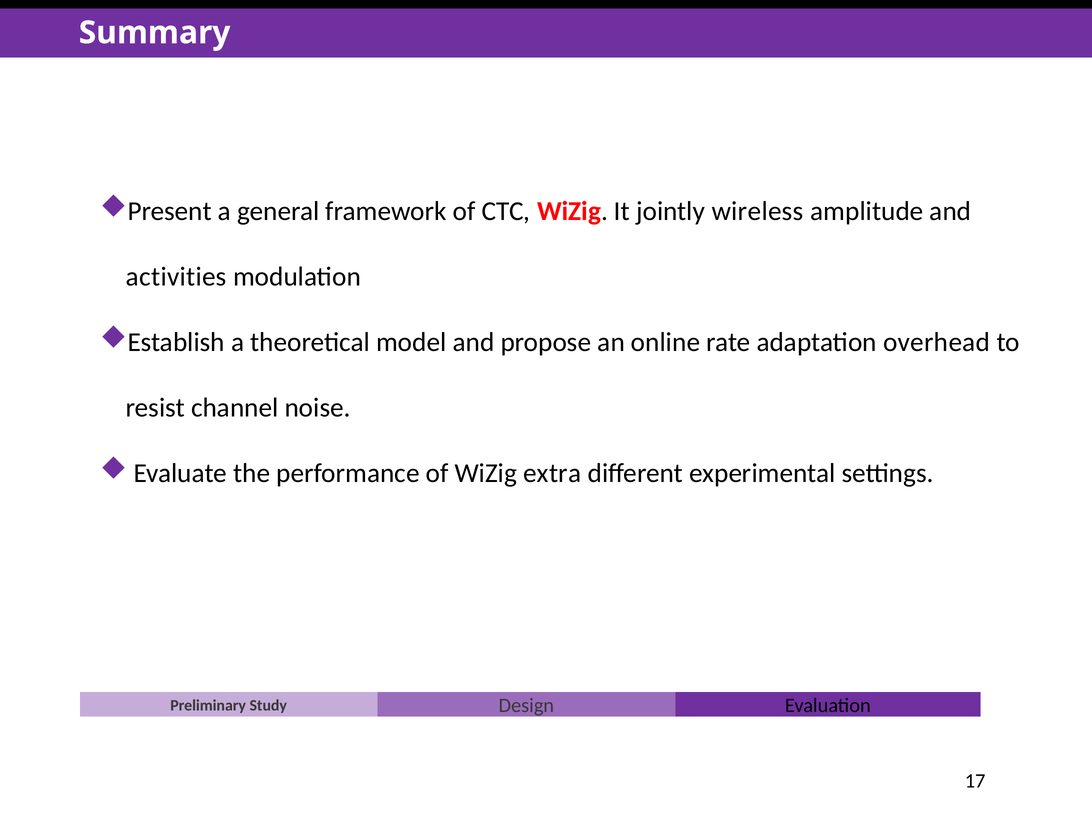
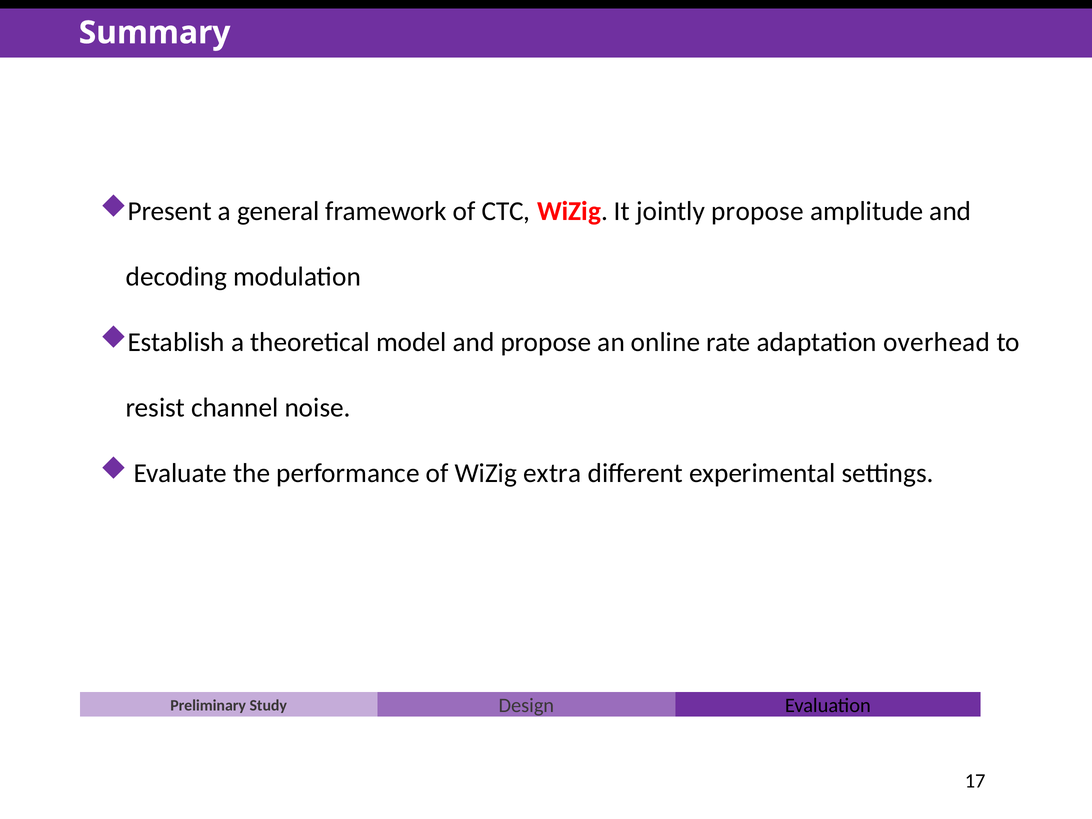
jointly wireless: wireless -> propose (758, 211)
activities: activities -> decoding (176, 277)
